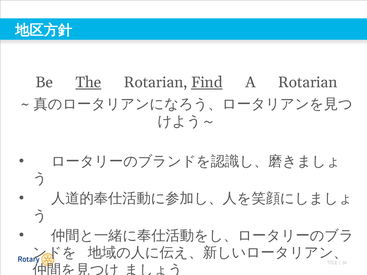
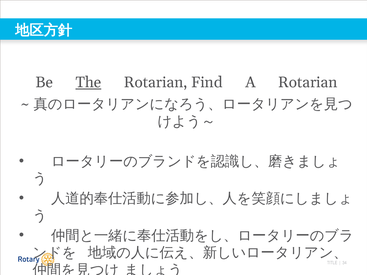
Find underline: present -> none (207, 82)
